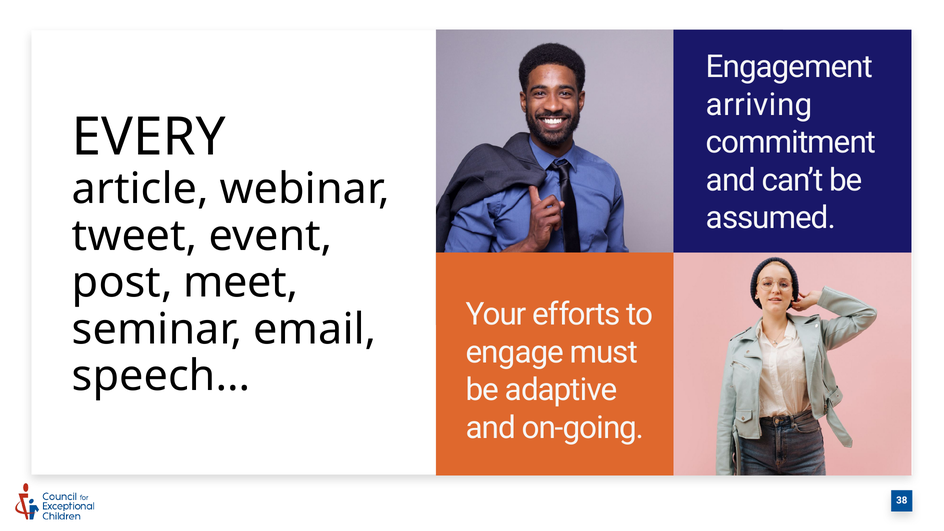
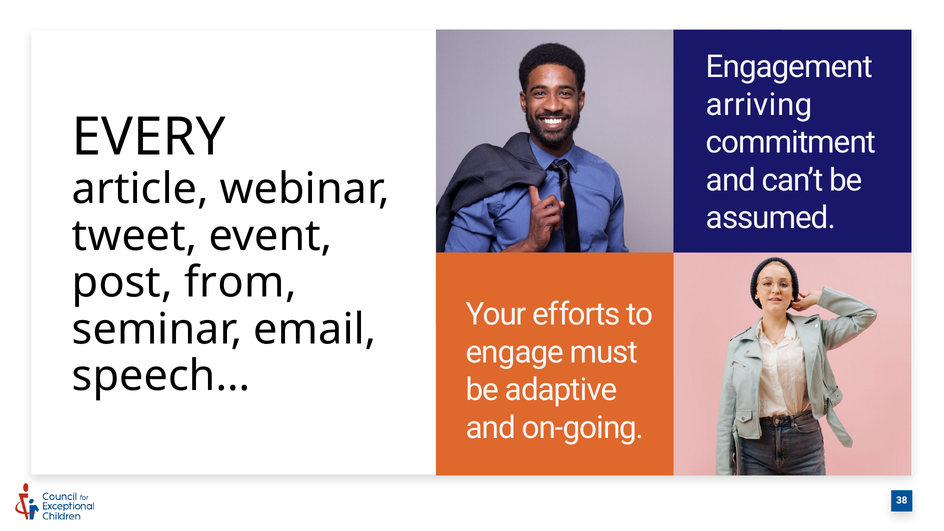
meet: meet -> from (240, 283)
